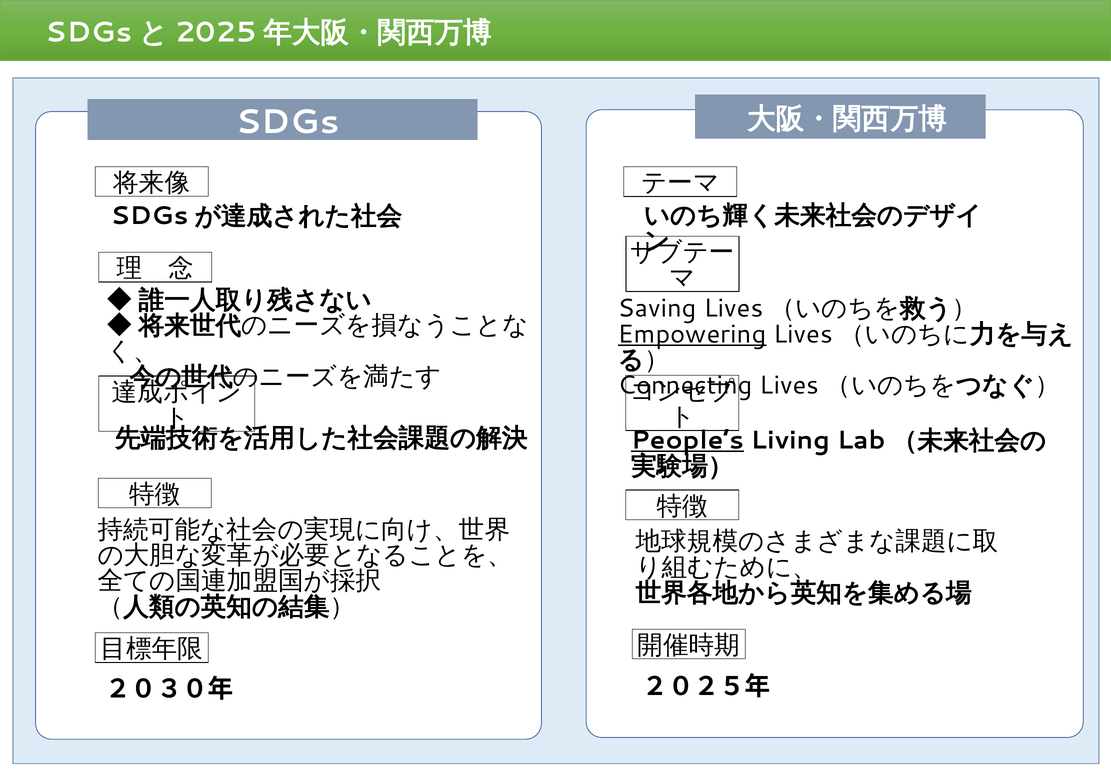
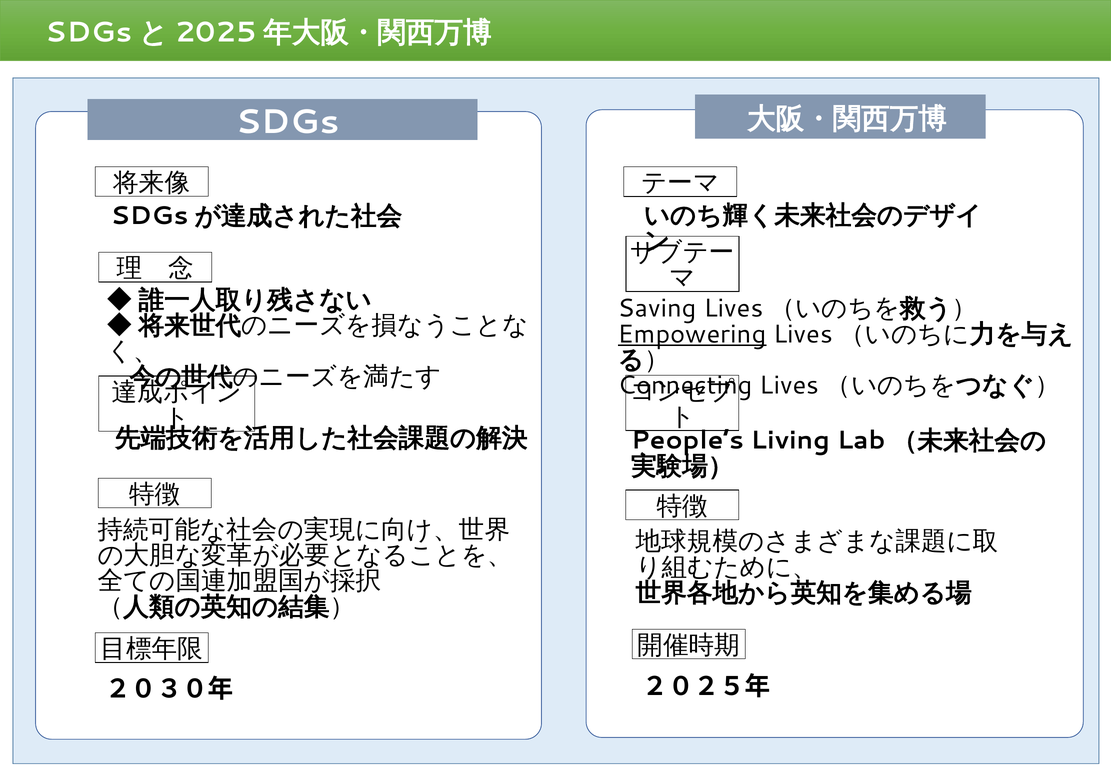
People’s underline: present -> none (687, 441)
